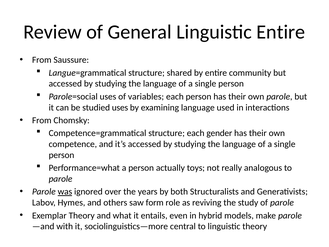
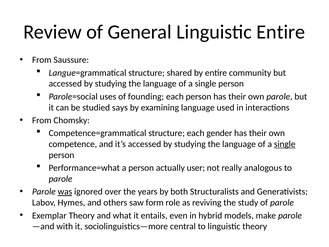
variables: variables -> founding (146, 96)
studied uses: uses -> says (120, 107)
single underline: none -> present (285, 144)
toys: toys -> user (196, 168)
